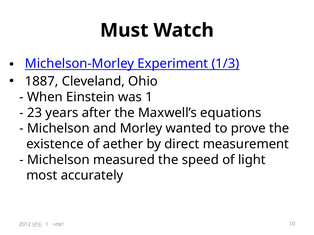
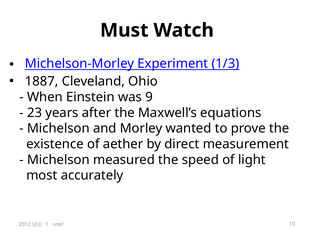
was 1: 1 -> 9 (149, 97)
